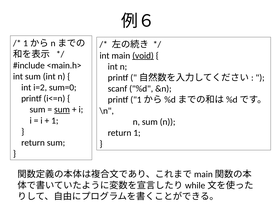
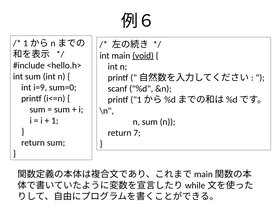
<main.h>: <main.h> -> <hello.h> (64, 65)
i=2: i=2 -> i=9 (40, 87)
sum underline: present -> none (62, 110)
return 1: 1 -> 7 (137, 133)
